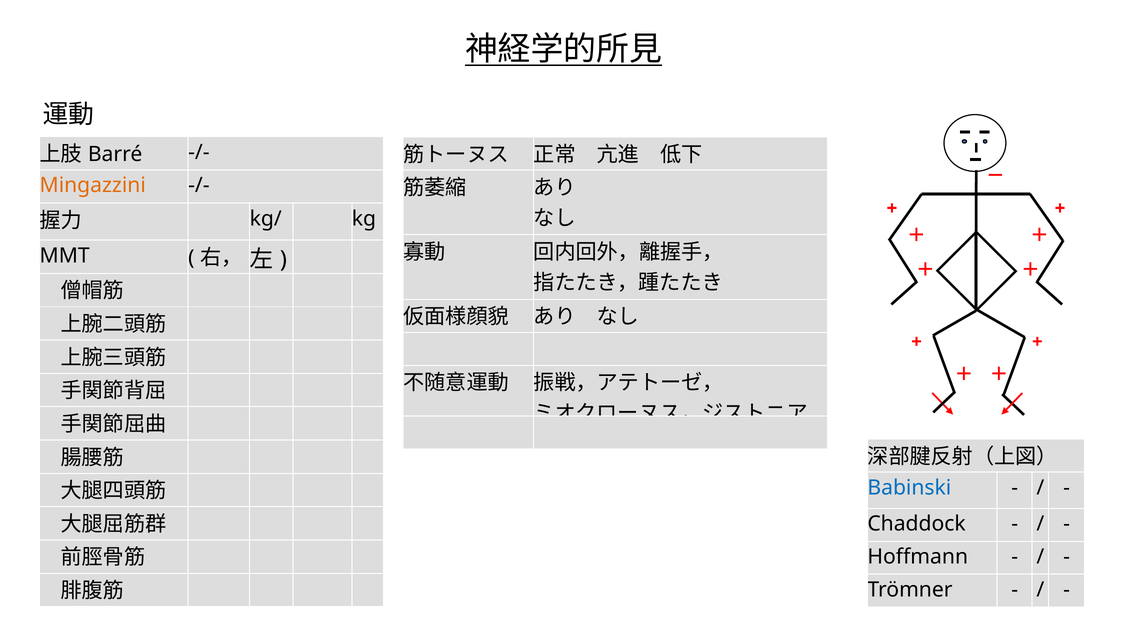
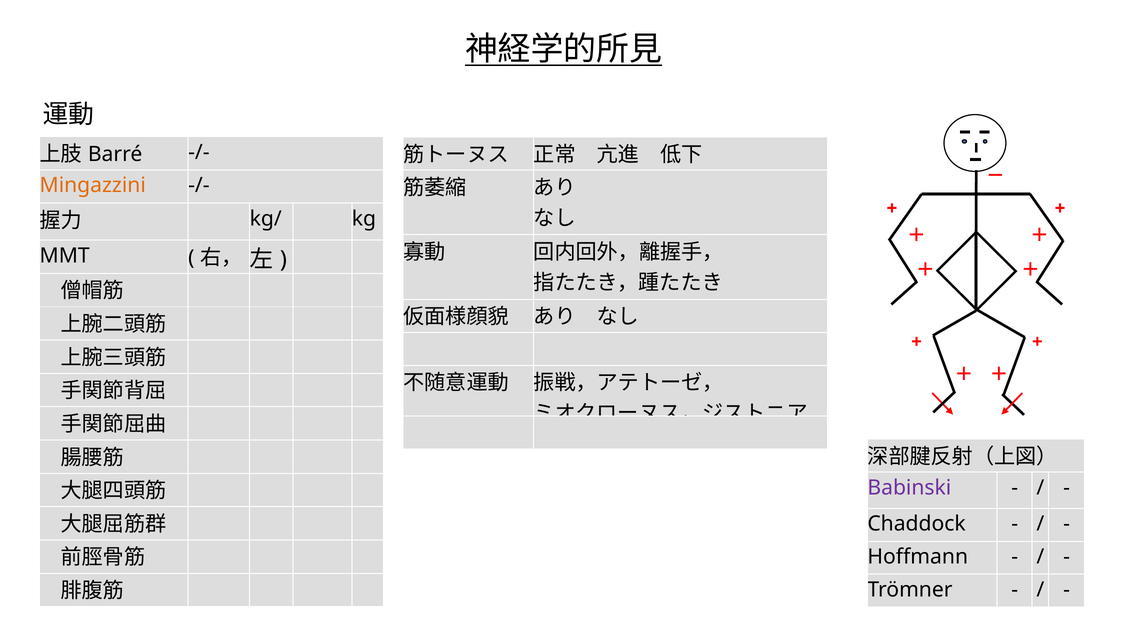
Babinski colour: blue -> purple (909, 488)
